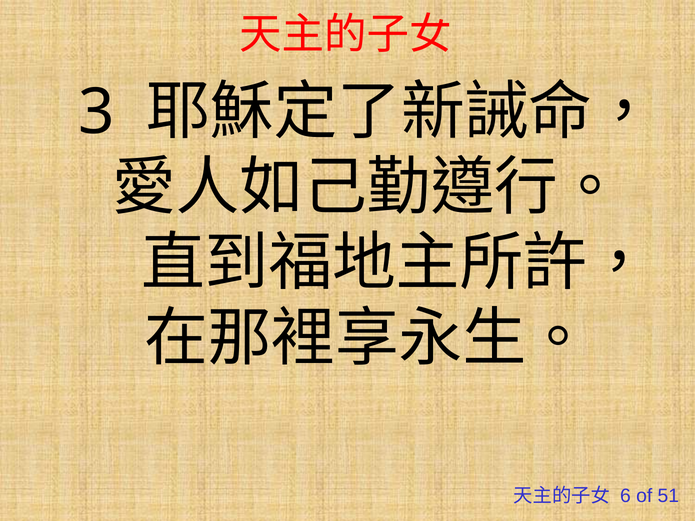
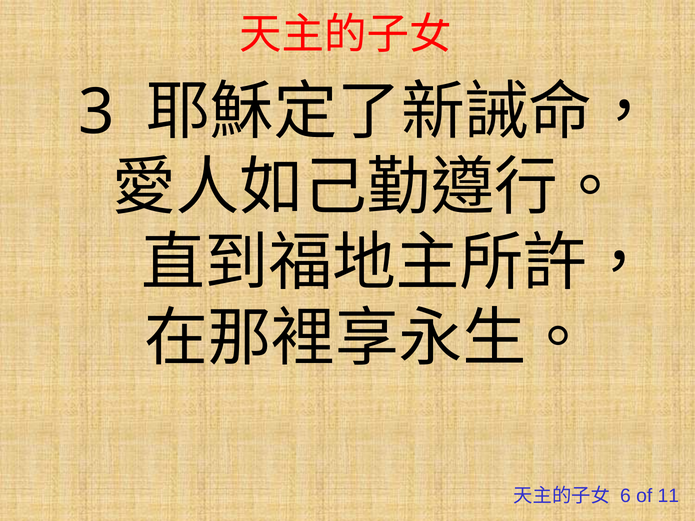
51: 51 -> 11 (668, 496)
